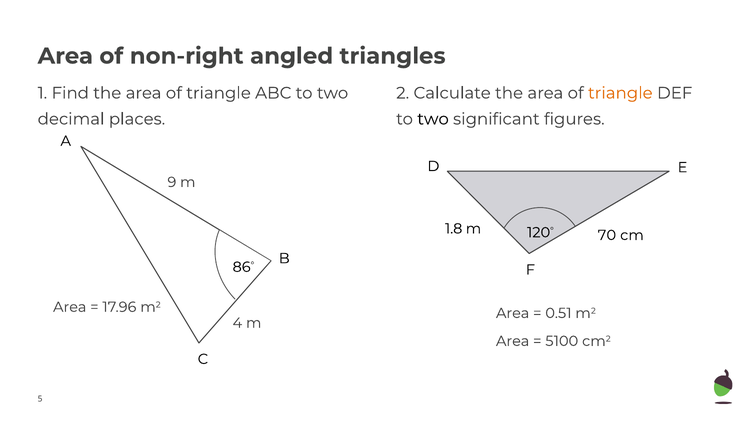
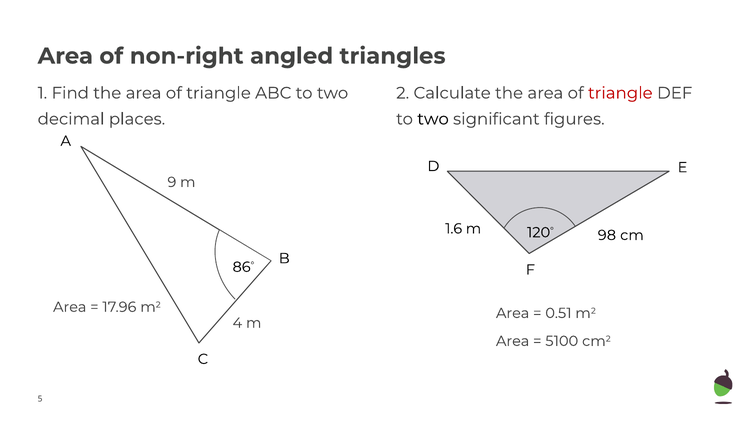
triangle colour: orange -> red (620, 93)
1.8: 1.8 -> 1.6 (454, 229)
70: 70 -> 98 (607, 235)
